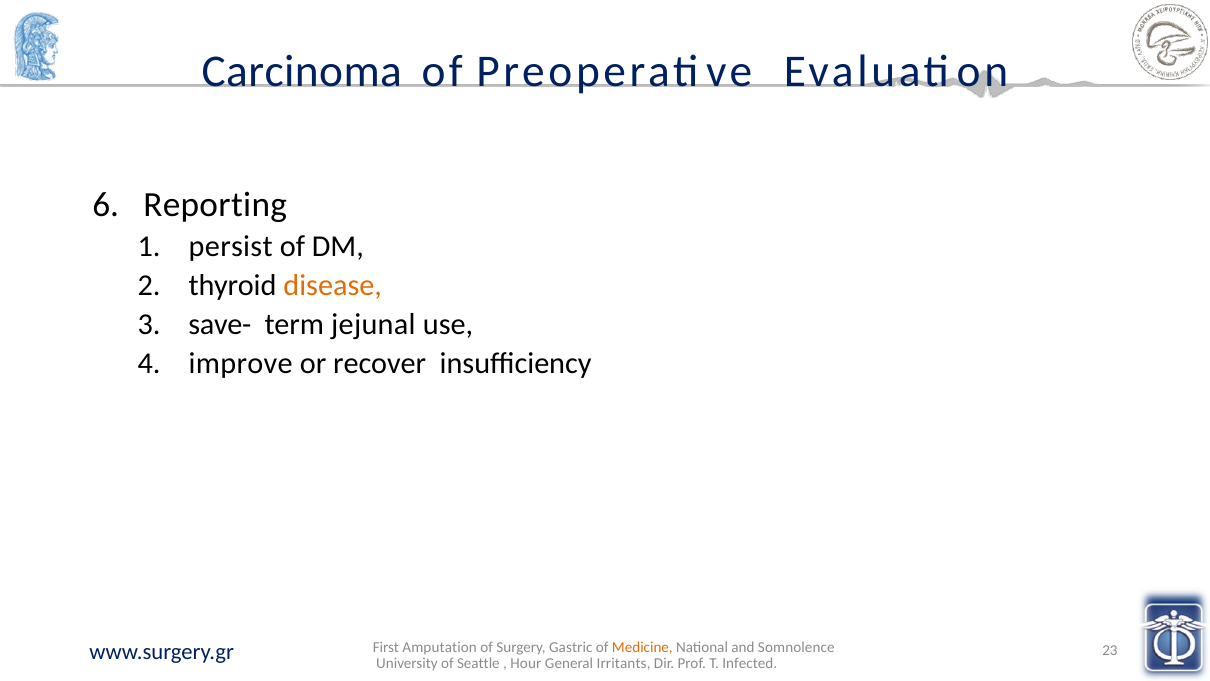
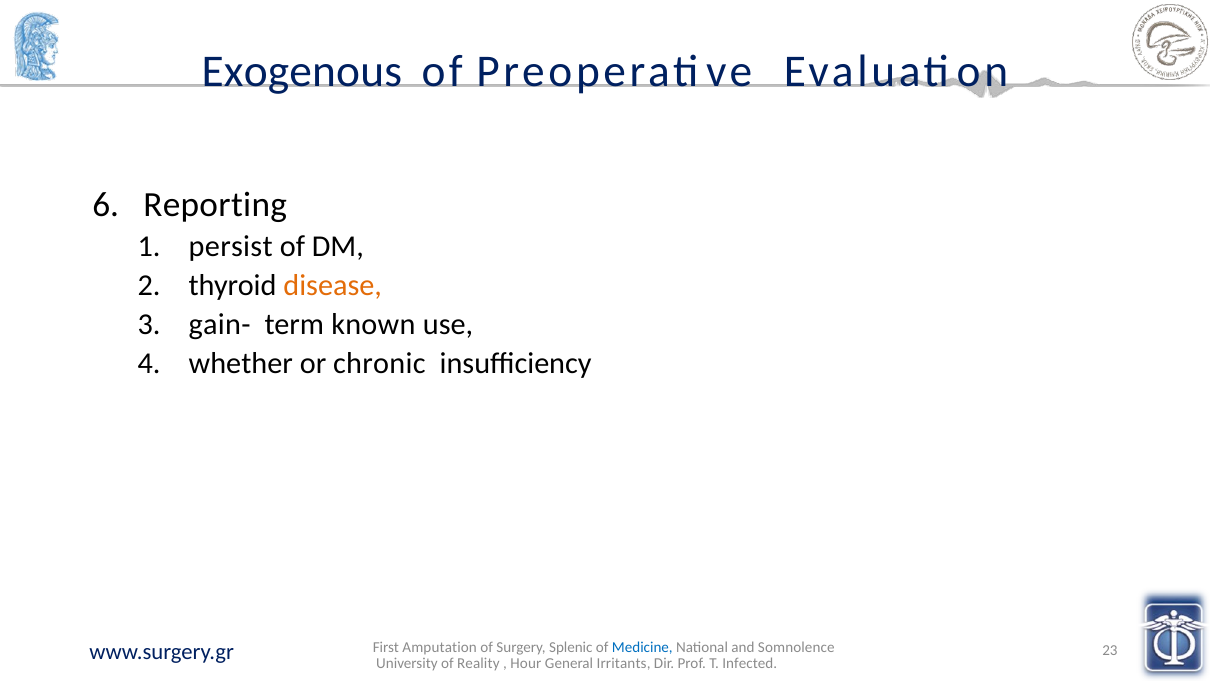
Carcinoma: Carcinoma -> Exogenous (302, 71)
save-: save- -> gain- (220, 324)
jejunal: jejunal -> known (373, 324)
improve: improve -> whether (241, 363)
recover: recover -> chronic (379, 363)
Gastric: Gastric -> Splenic (571, 648)
Medicine colour: orange -> blue (642, 648)
Seattle: Seattle -> Reality (478, 663)
